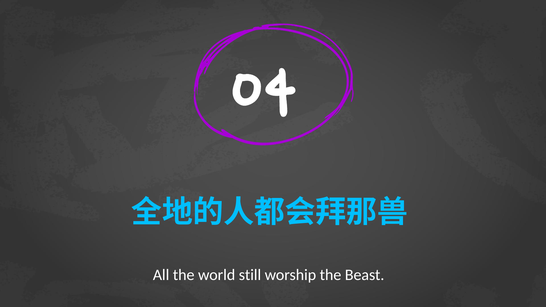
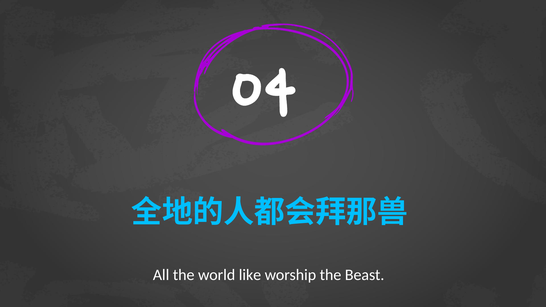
still: still -> like (250, 275)
